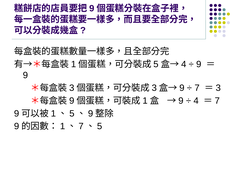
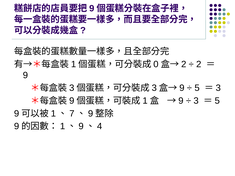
5: 5 -> 0 (156, 64)
4: 4 -> 2 (184, 64)
9: 9 -> 2 (199, 64)
7: 7 -> 5 (197, 88)
4: 4 -> 3 (196, 101)
7: 7 -> 5 (217, 101)
5: 5 -> 7 (72, 114)
7: 7 -> 9 (81, 126)
5: 5 -> 4 (100, 126)
